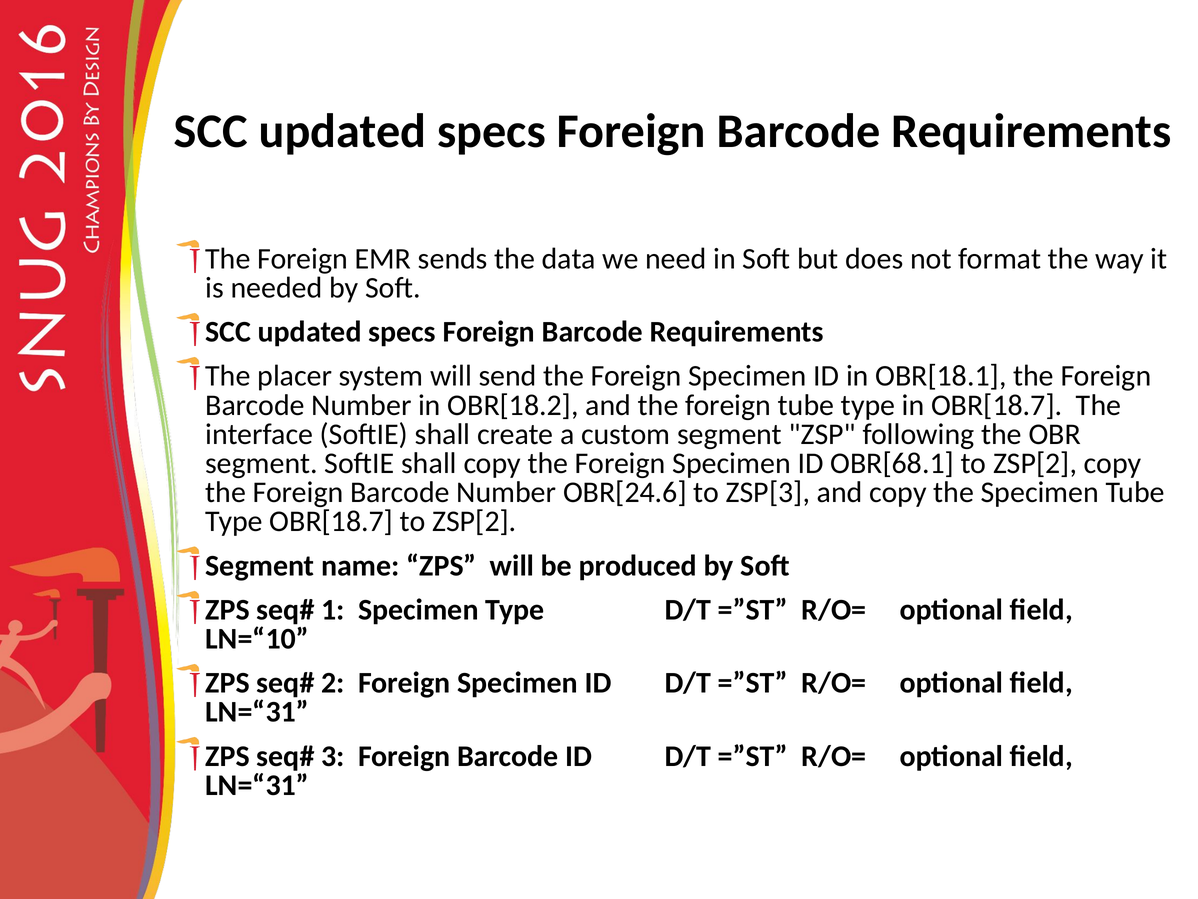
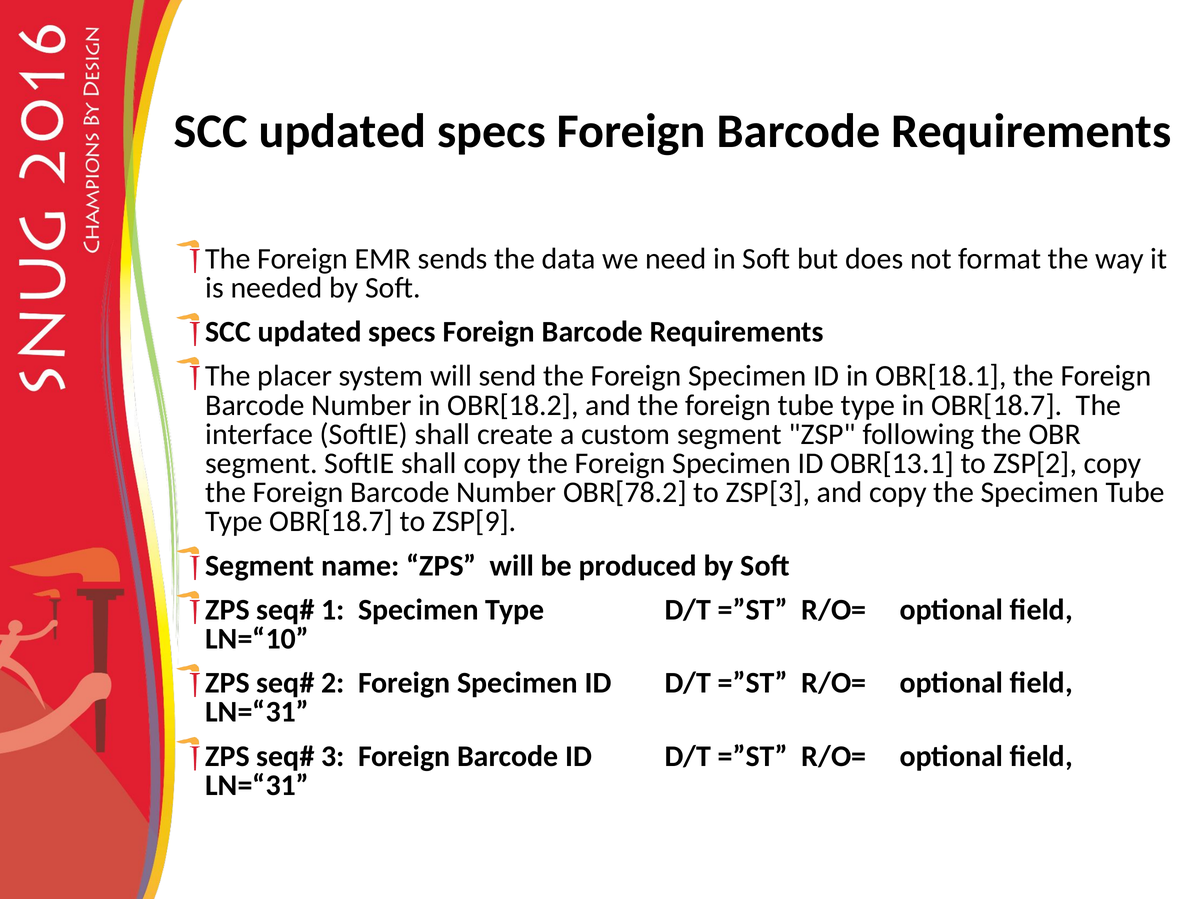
OBR[68.1: OBR[68.1 -> OBR[13.1 (892, 463)
OBR[24.6: OBR[24.6 -> OBR[78.2 (625, 492)
OBR[18.7 to ZSP[2: ZSP[2 -> ZSP[9 (474, 521)
